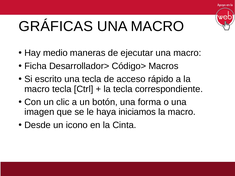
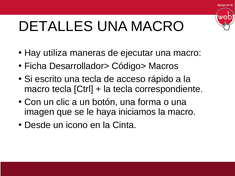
GRÁFICAS: GRÁFICAS -> DETALLES (56, 26)
medio: medio -> utiliza (55, 53)
